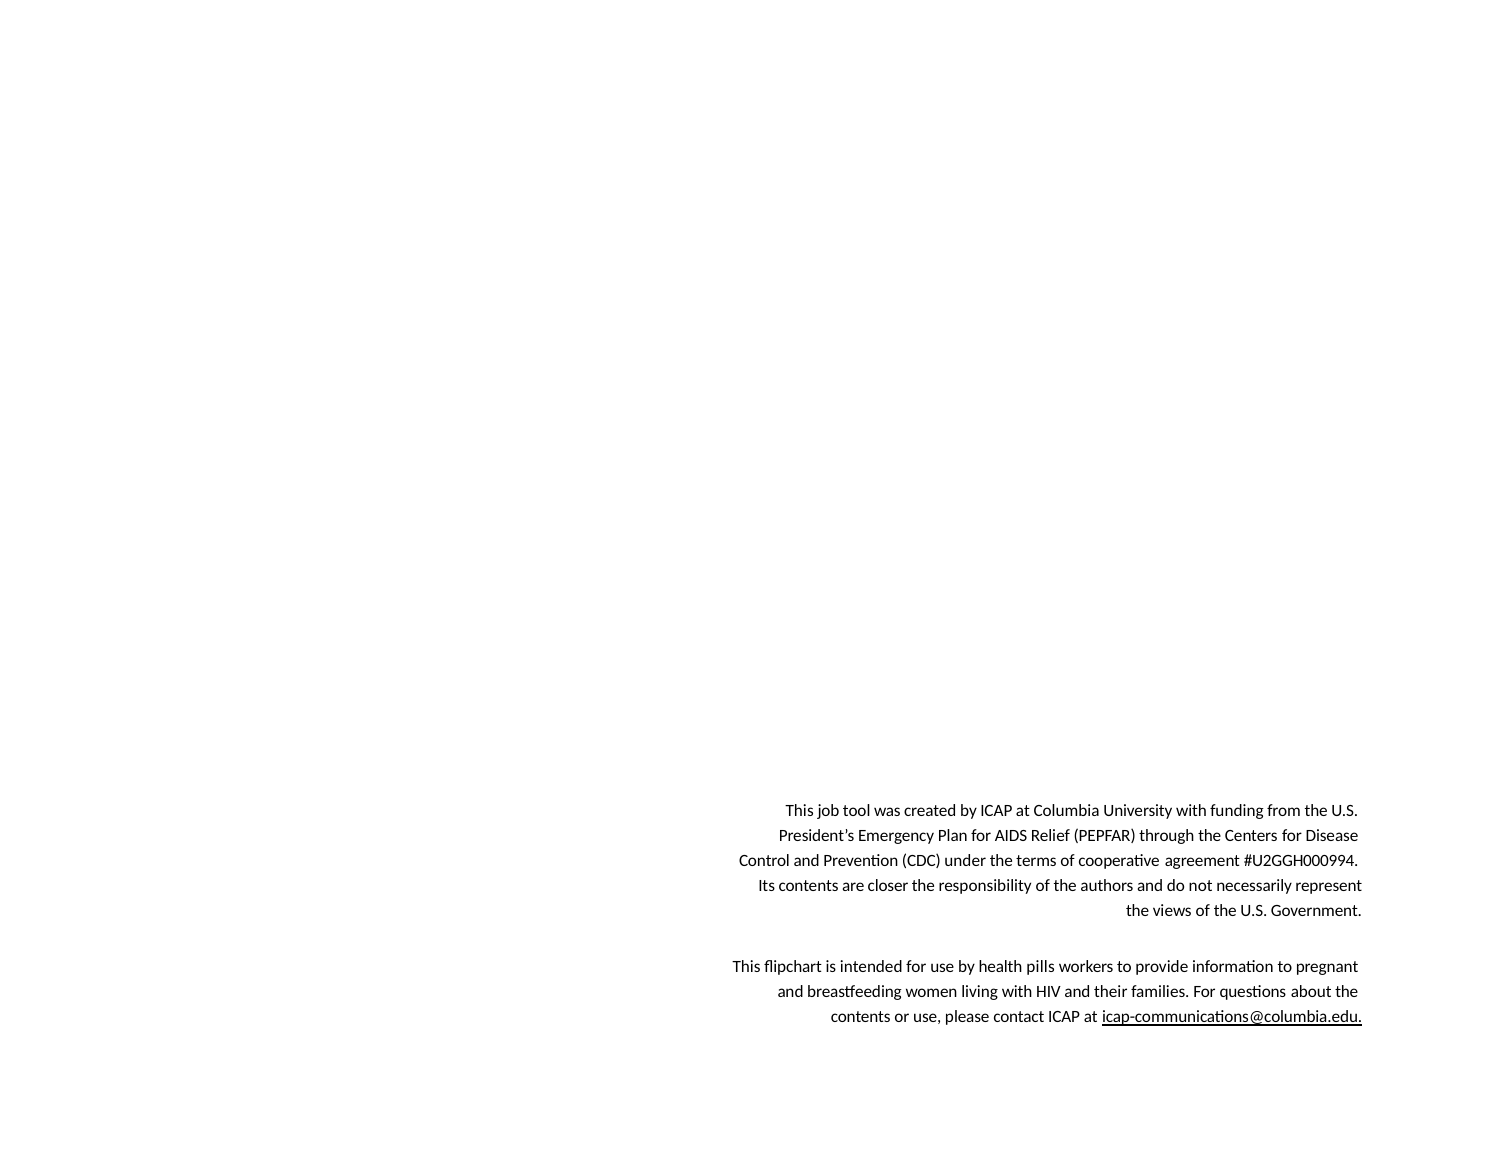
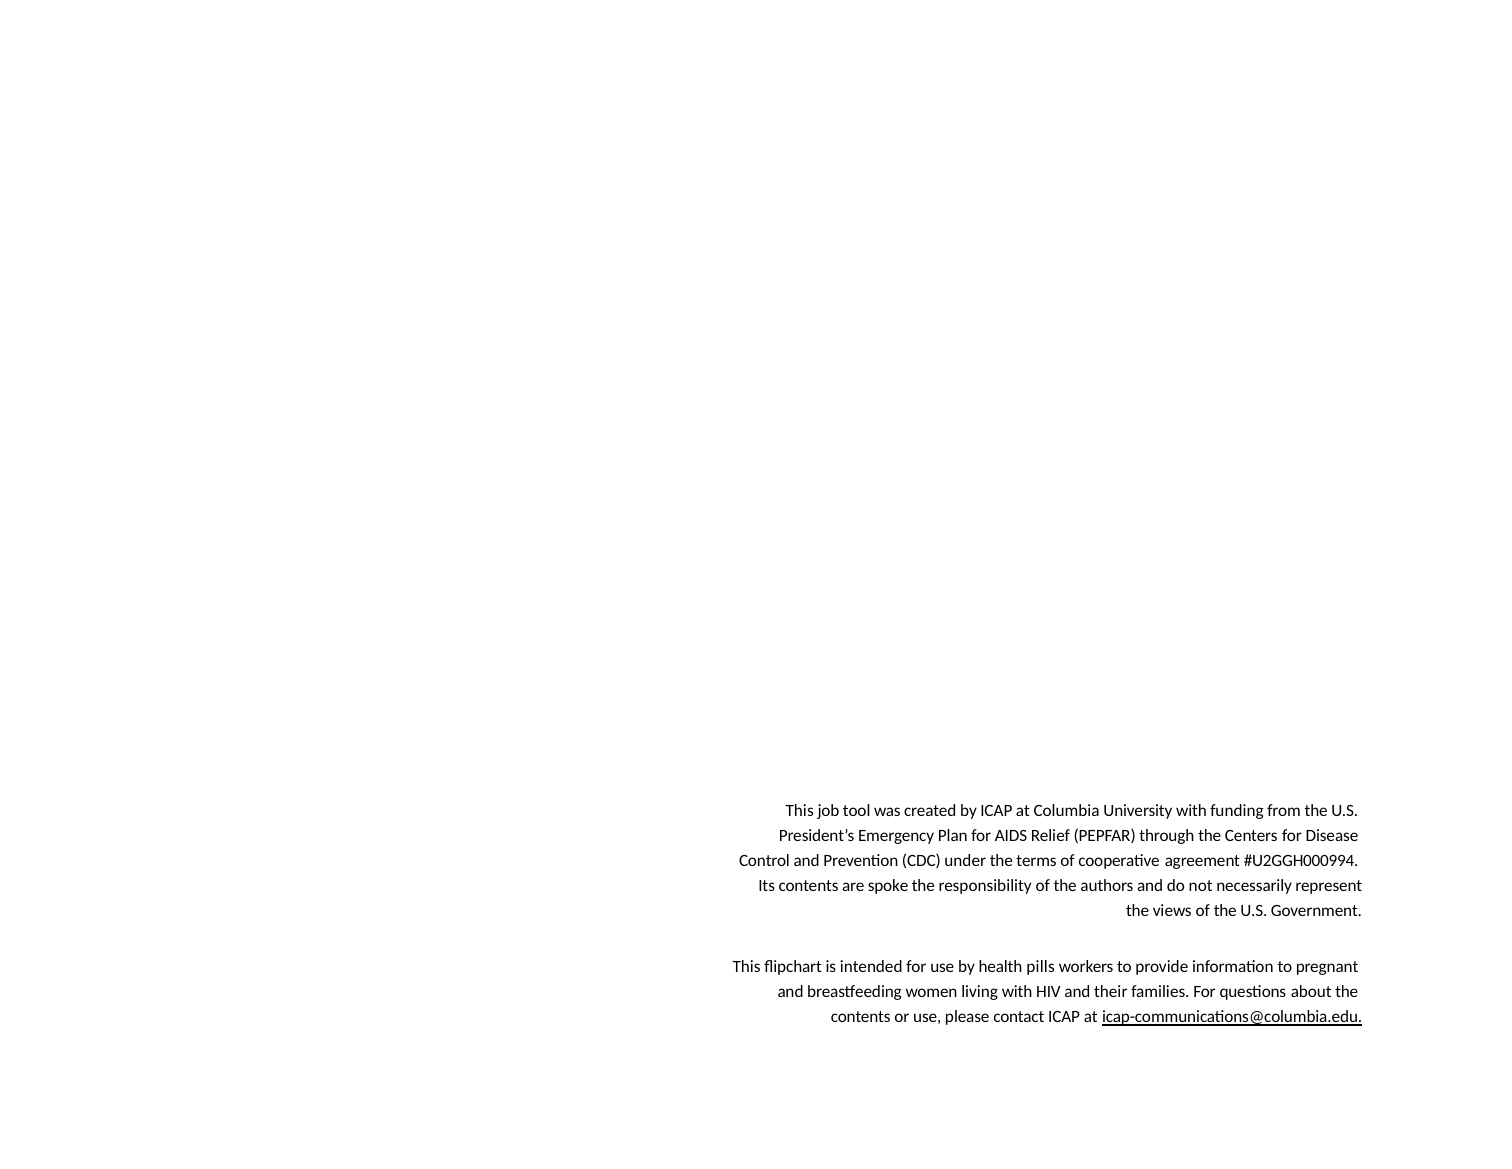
closer: closer -> spoke (888, 885)
